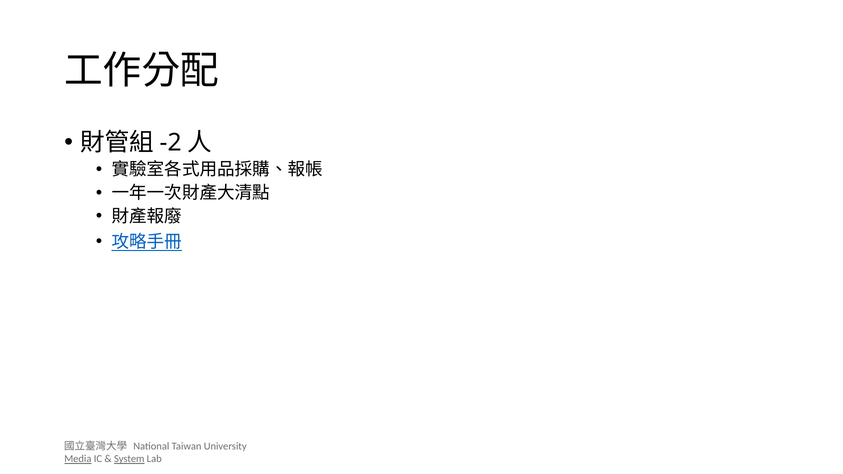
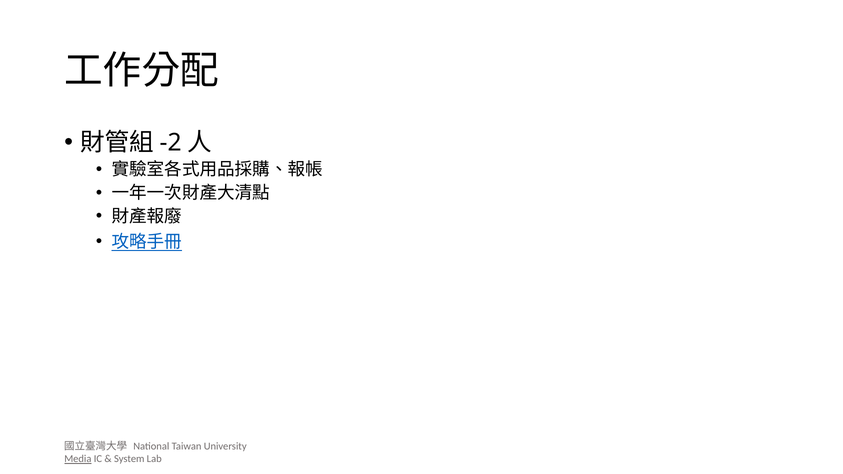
System underline: present -> none (129, 459)
